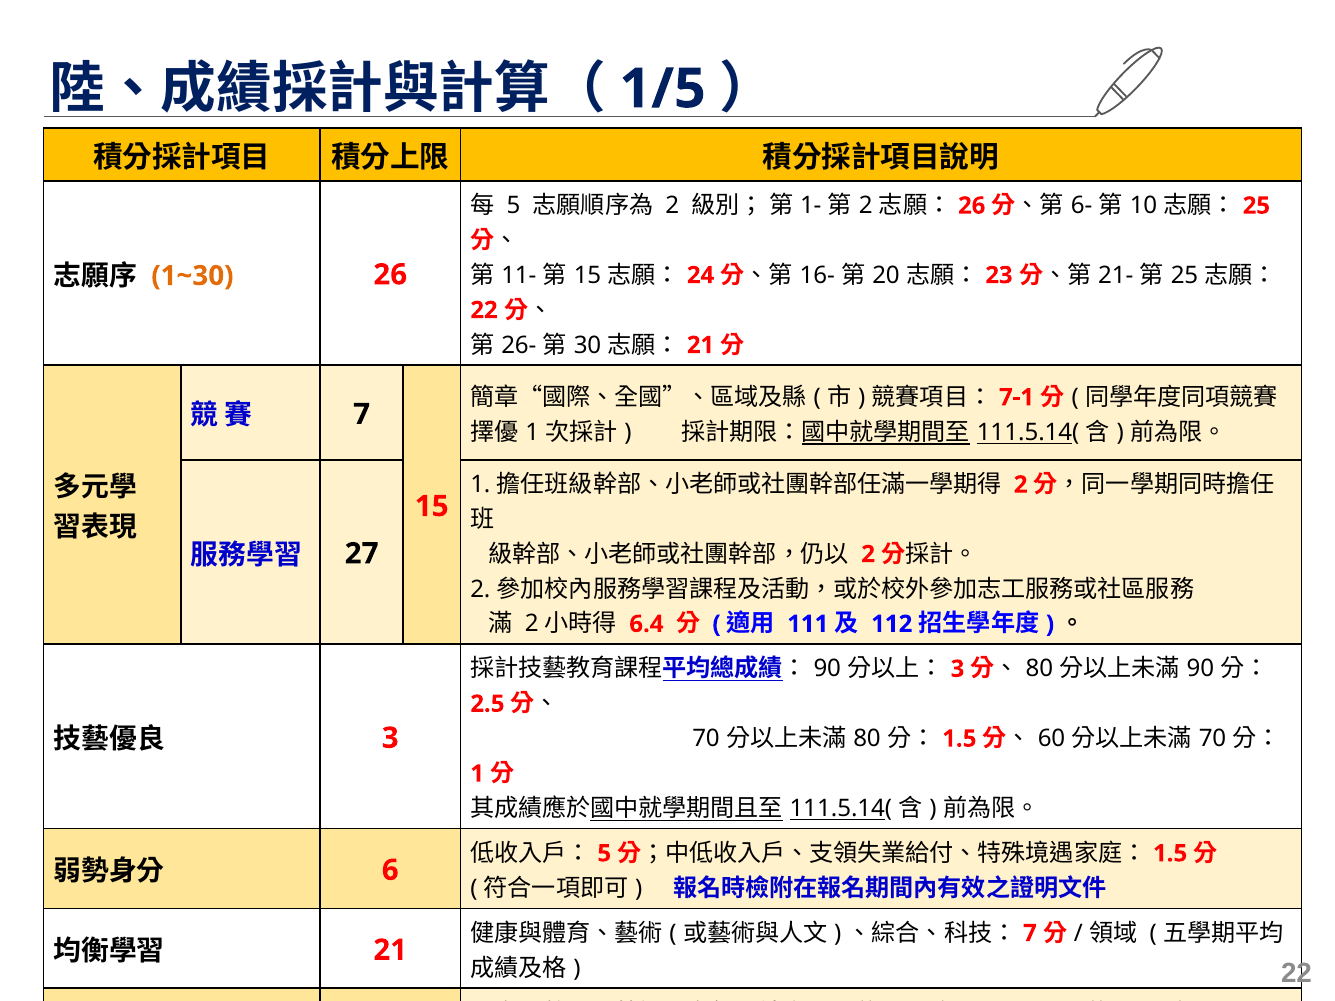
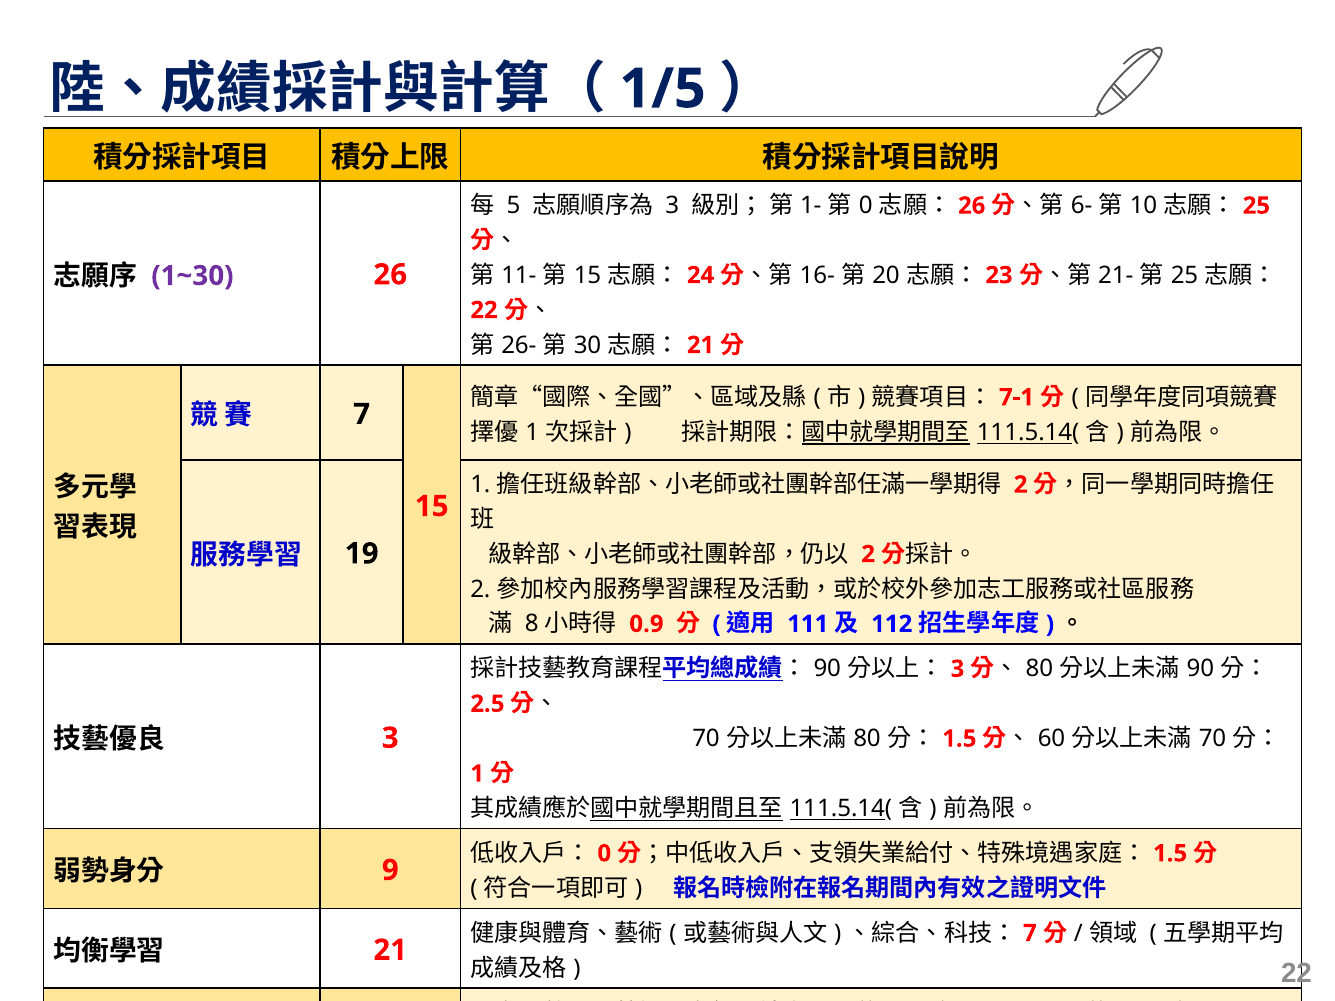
2: 2 -> 3 (672, 206)
2: 2 -> 0 (866, 206)
1~30 colour: orange -> purple (192, 276)
27: 27 -> 19 (362, 554)
2: 2 -> 8 (532, 624)
6.4: 6.4 -> 0.9 (646, 624)
5: 5 -> 0 (604, 854)
6: 6 -> 9 (390, 870)
